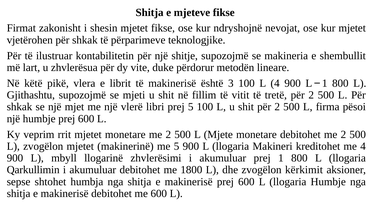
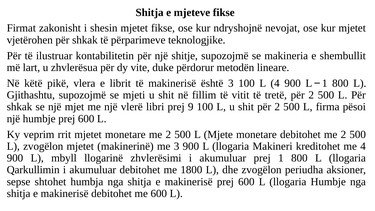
prej 5: 5 -> 9 (191, 107)
me 5: 5 -> 3 (177, 146)
kërkimit: kërkimit -> periudha (304, 170)
